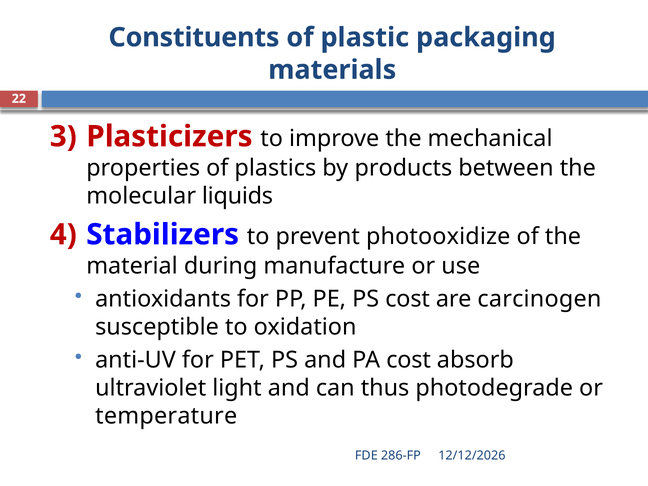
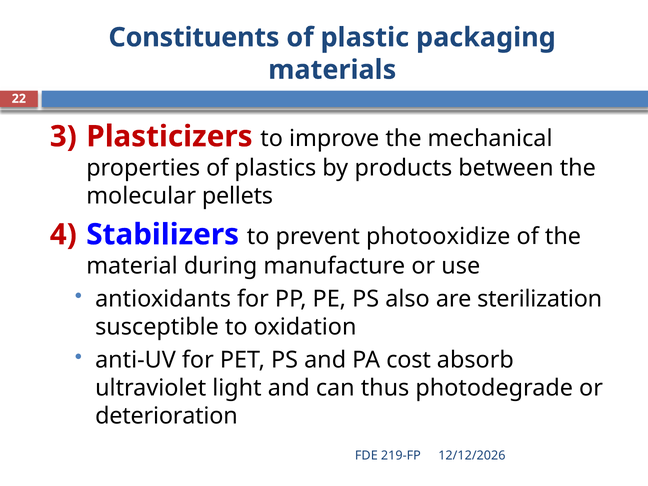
liquids: liquids -> pellets (238, 196)
PS cost: cost -> also (408, 299)
carcinogen: carcinogen -> sterilization (540, 299)
temperature: temperature -> deterioration (166, 416)
286-FP: 286-FP -> 219-FP (401, 456)
